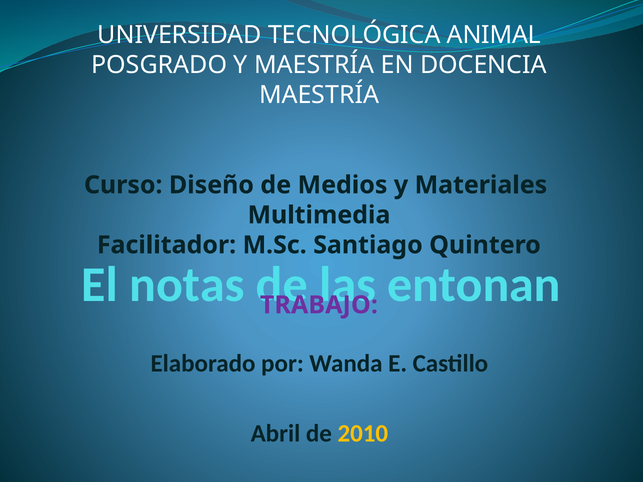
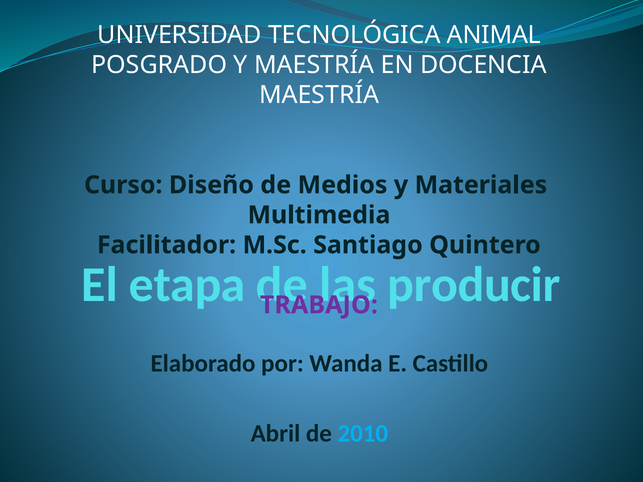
notas: notas -> etapa (187, 285)
entonan: entonan -> producir (474, 285)
2010 colour: yellow -> light blue (363, 434)
